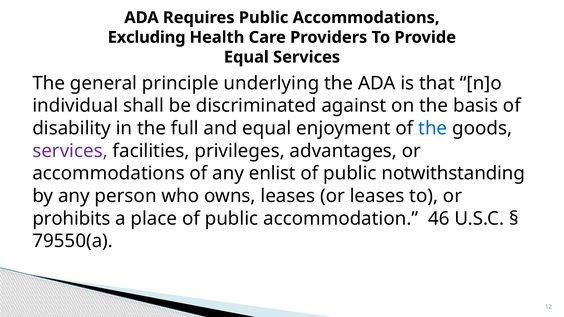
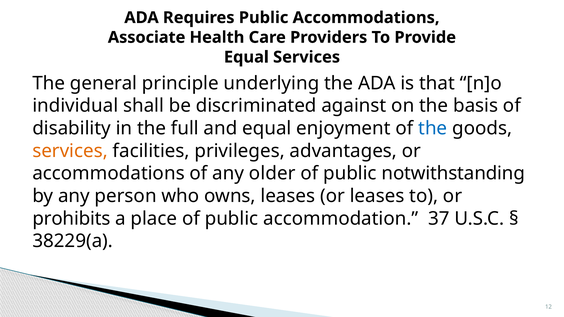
Excluding: Excluding -> Associate (147, 37)
services colour: purple -> orange (70, 151)
enlist: enlist -> older (272, 174)
46: 46 -> 37 (439, 219)
79550(a: 79550(a -> 38229(a (73, 241)
